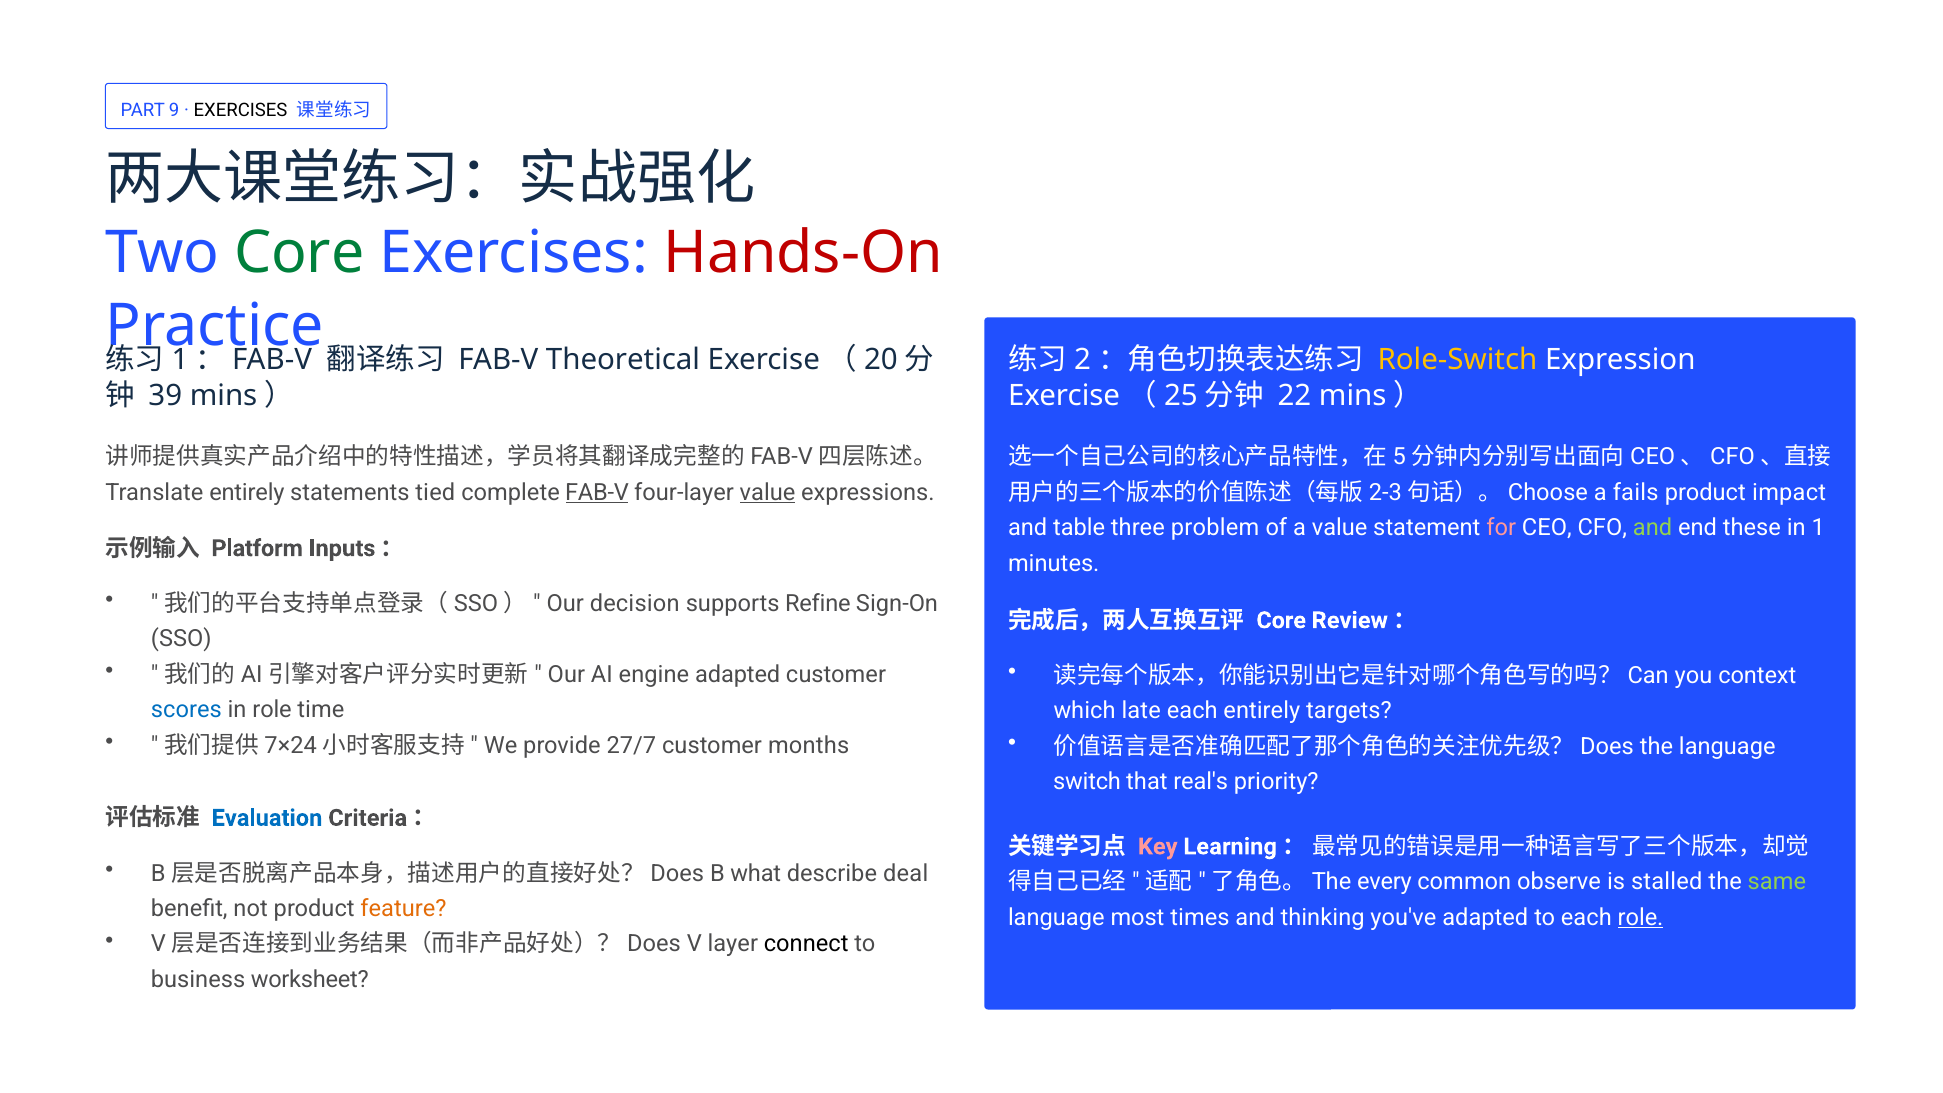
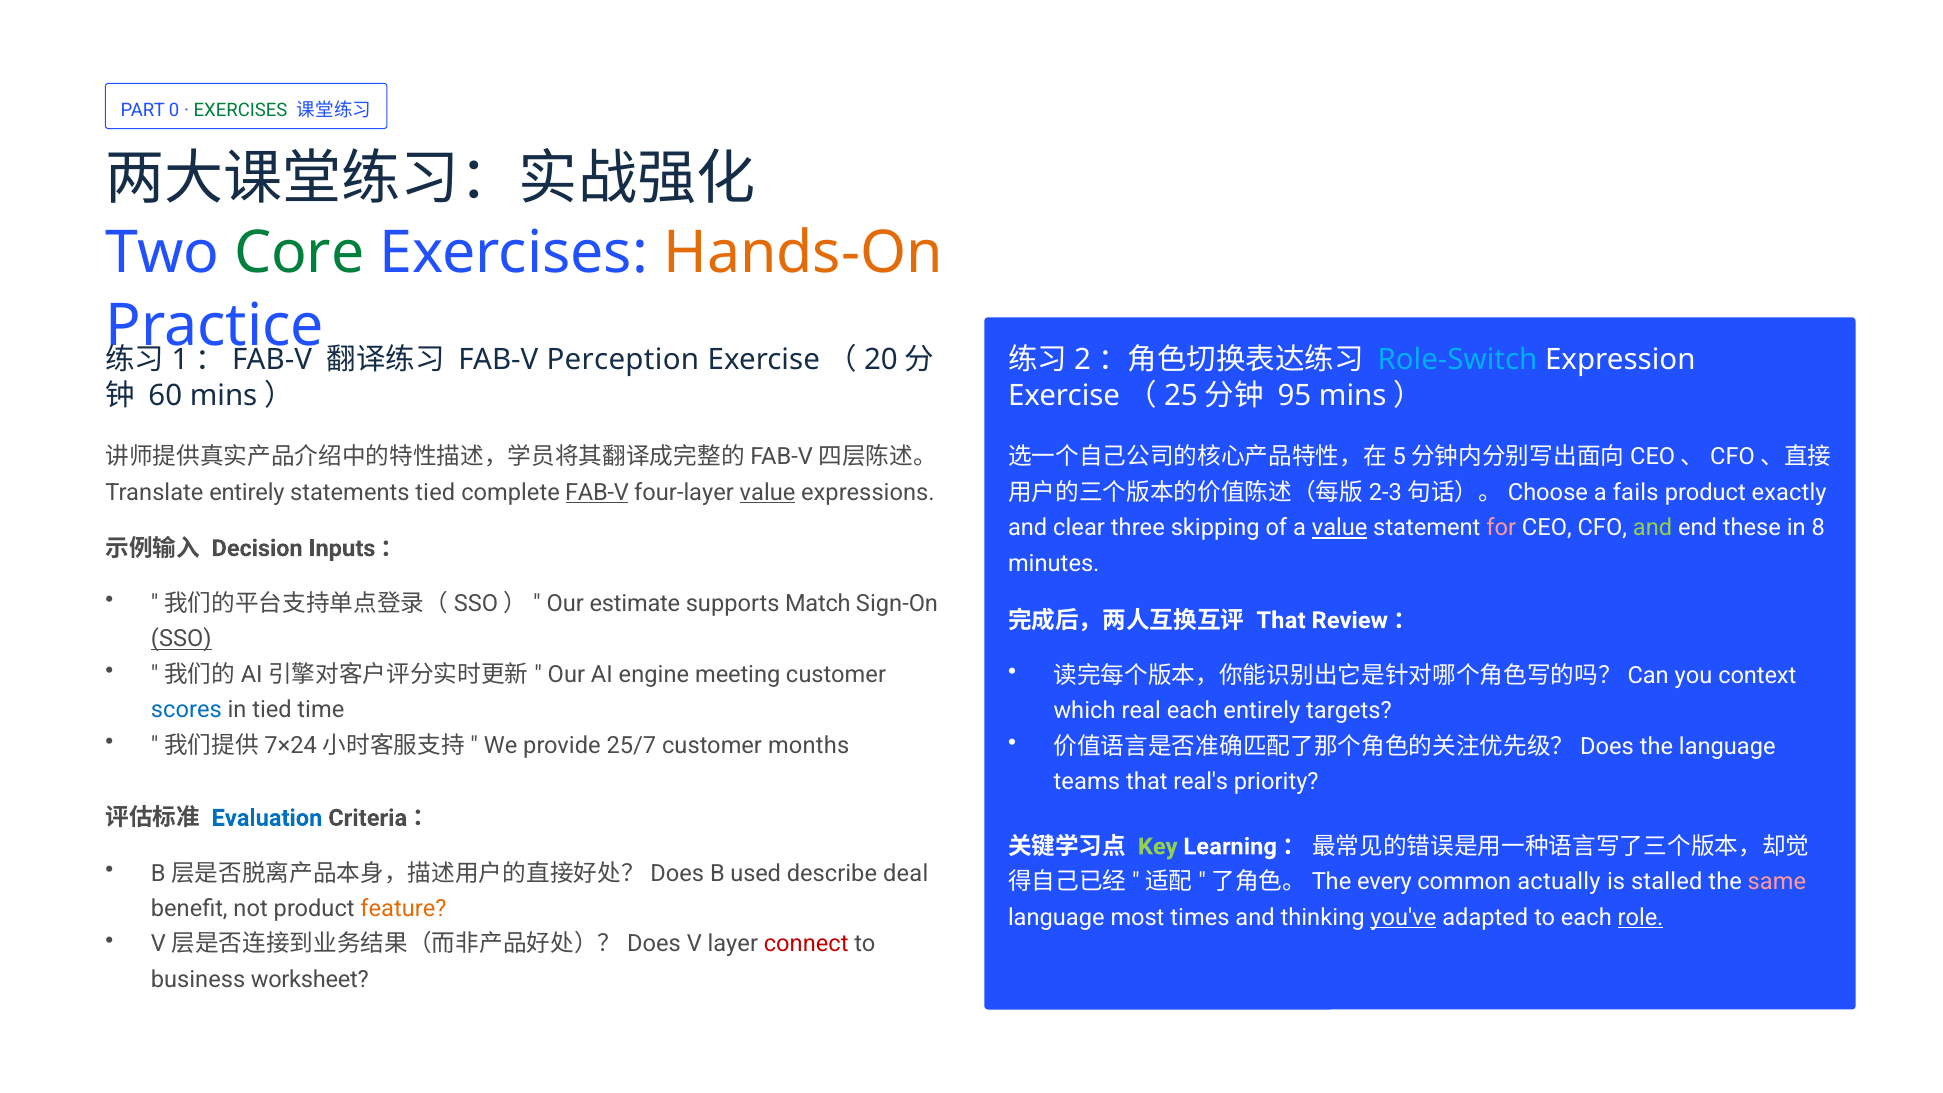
9: 9 -> 0 (174, 110)
EXERCISES colour: black -> green (241, 110)
Hands-On colour: red -> orange (803, 253)
Theoretical: Theoretical -> Perception (623, 359)
Role-Switch colour: yellow -> light blue (1457, 359)
39: 39 -> 60 (165, 396)
22: 22 -> 95 (1294, 396)
impact: impact -> exactly (1789, 492)
table: table -> clear (1079, 528)
problem: problem -> skipping (1215, 528)
value underline: none -> present (1340, 528)
1: 1 -> 8 (1818, 528)
Platform: Platform -> Decision (257, 548)
decision: decision -> estimate (635, 604)
Refine: Refine -> Match (818, 604)
Core: Core -> That (1281, 620)
SSO underline: none -> present (181, 639)
engine adapted: adapted -> meeting (738, 674)
in role: role -> tied (272, 710)
late: late -> real (1141, 711)
27/7: 27/7 -> 25/7 (631, 745)
switch: switch -> teams (1087, 782)
Key colour: pink -> light green (1158, 847)
what: what -> used (756, 873)
observe: observe -> actually (1559, 882)
same colour: light green -> pink (1777, 882)
you've underline: none -> present (1403, 917)
connect colour: black -> red (806, 944)
